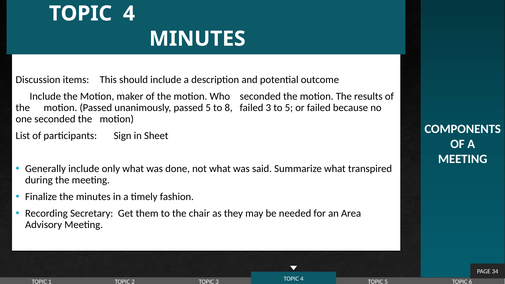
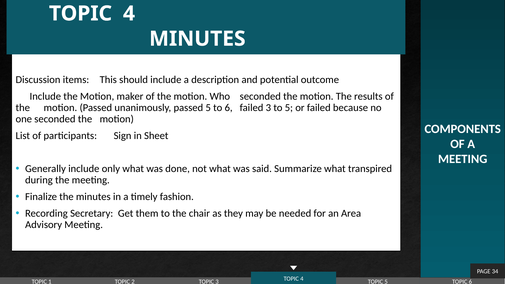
to 8: 8 -> 6 (229, 108)
